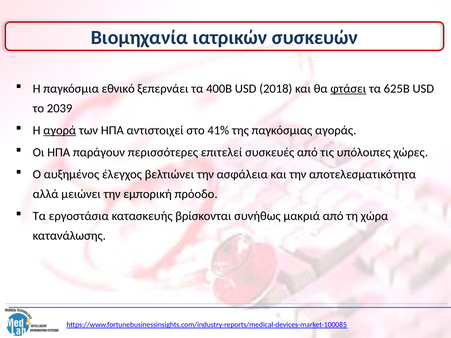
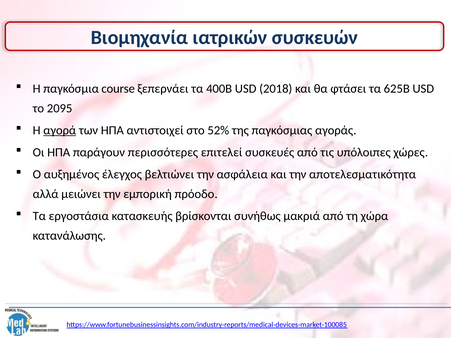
εθνικό: εθνικό -> course (118, 89)
φτάσει underline: present -> none (348, 89)
2039: 2039 -> 2095 (60, 108)
41%: 41% -> 52% (218, 130)
